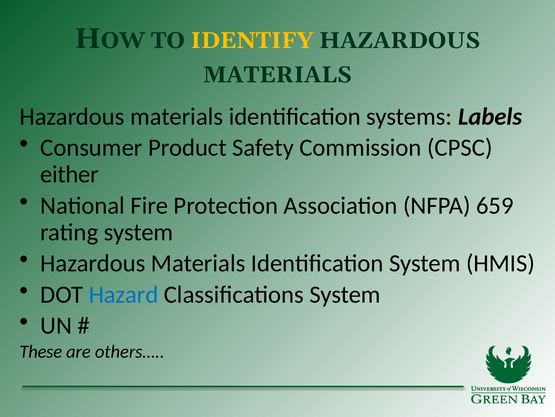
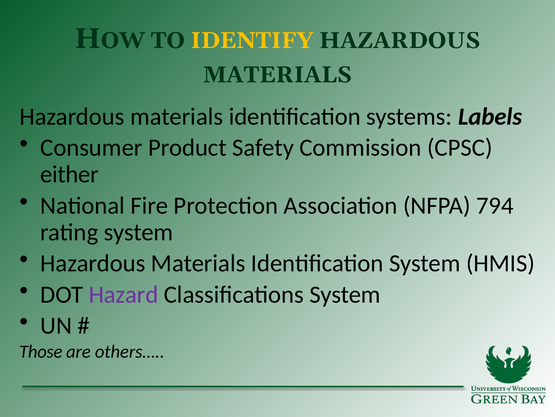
659: 659 -> 794 (495, 205)
Hazard colour: blue -> purple (124, 294)
These: These -> Those (41, 351)
